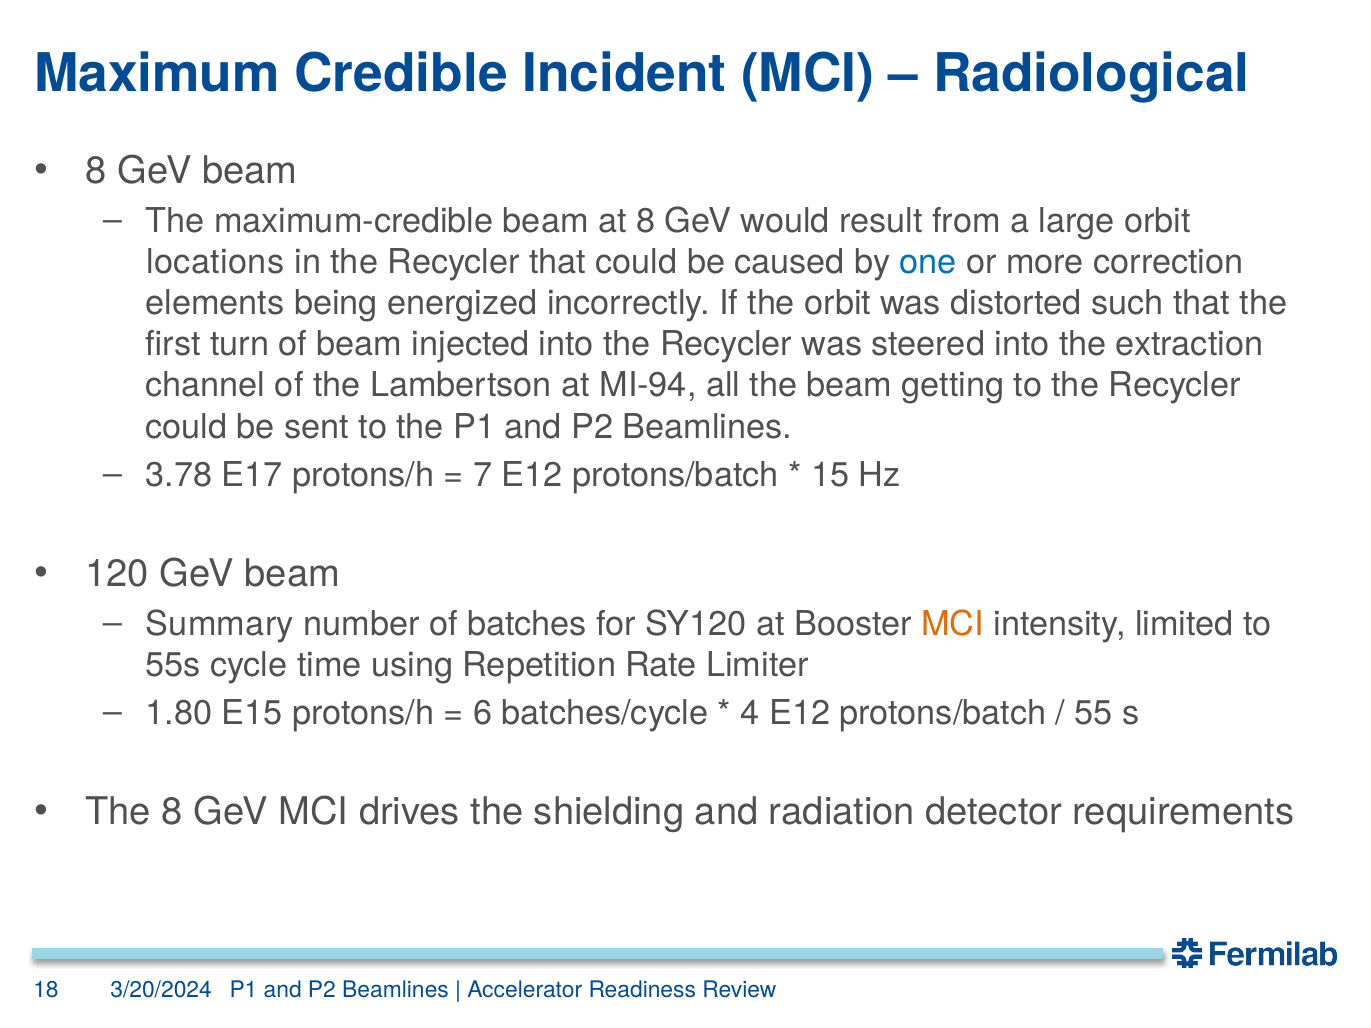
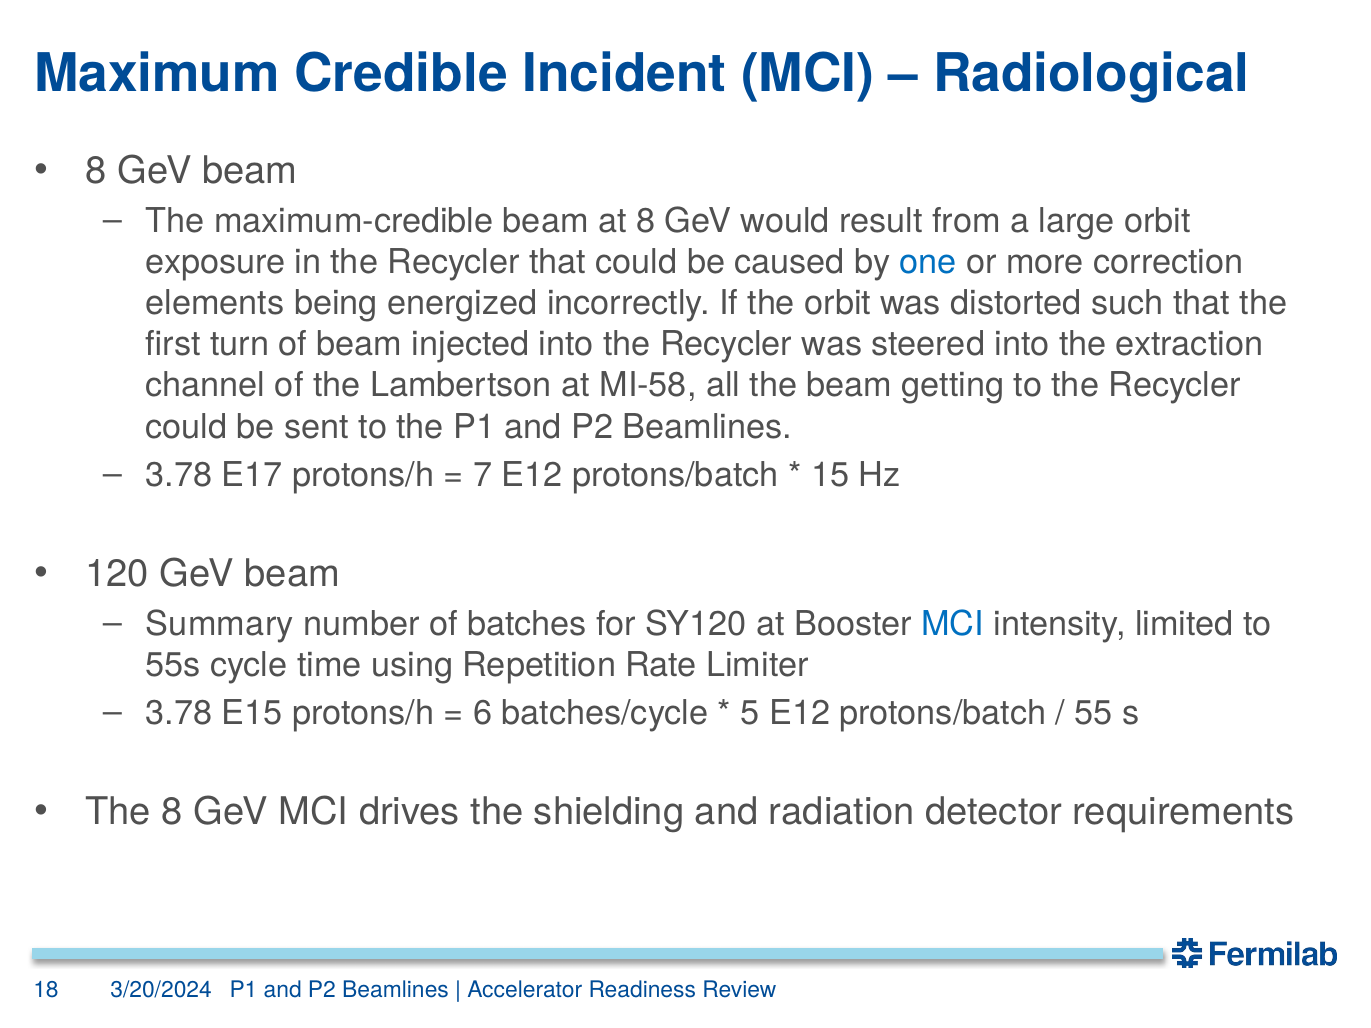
locations: locations -> exposure (215, 262)
MI-94: MI-94 -> MI-58 (648, 386)
MCI colour: orange -> blue (953, 624)
1.80: 1.80 -> 3.78 (179, 713)
4: 4 -> 5 (750, 713)
